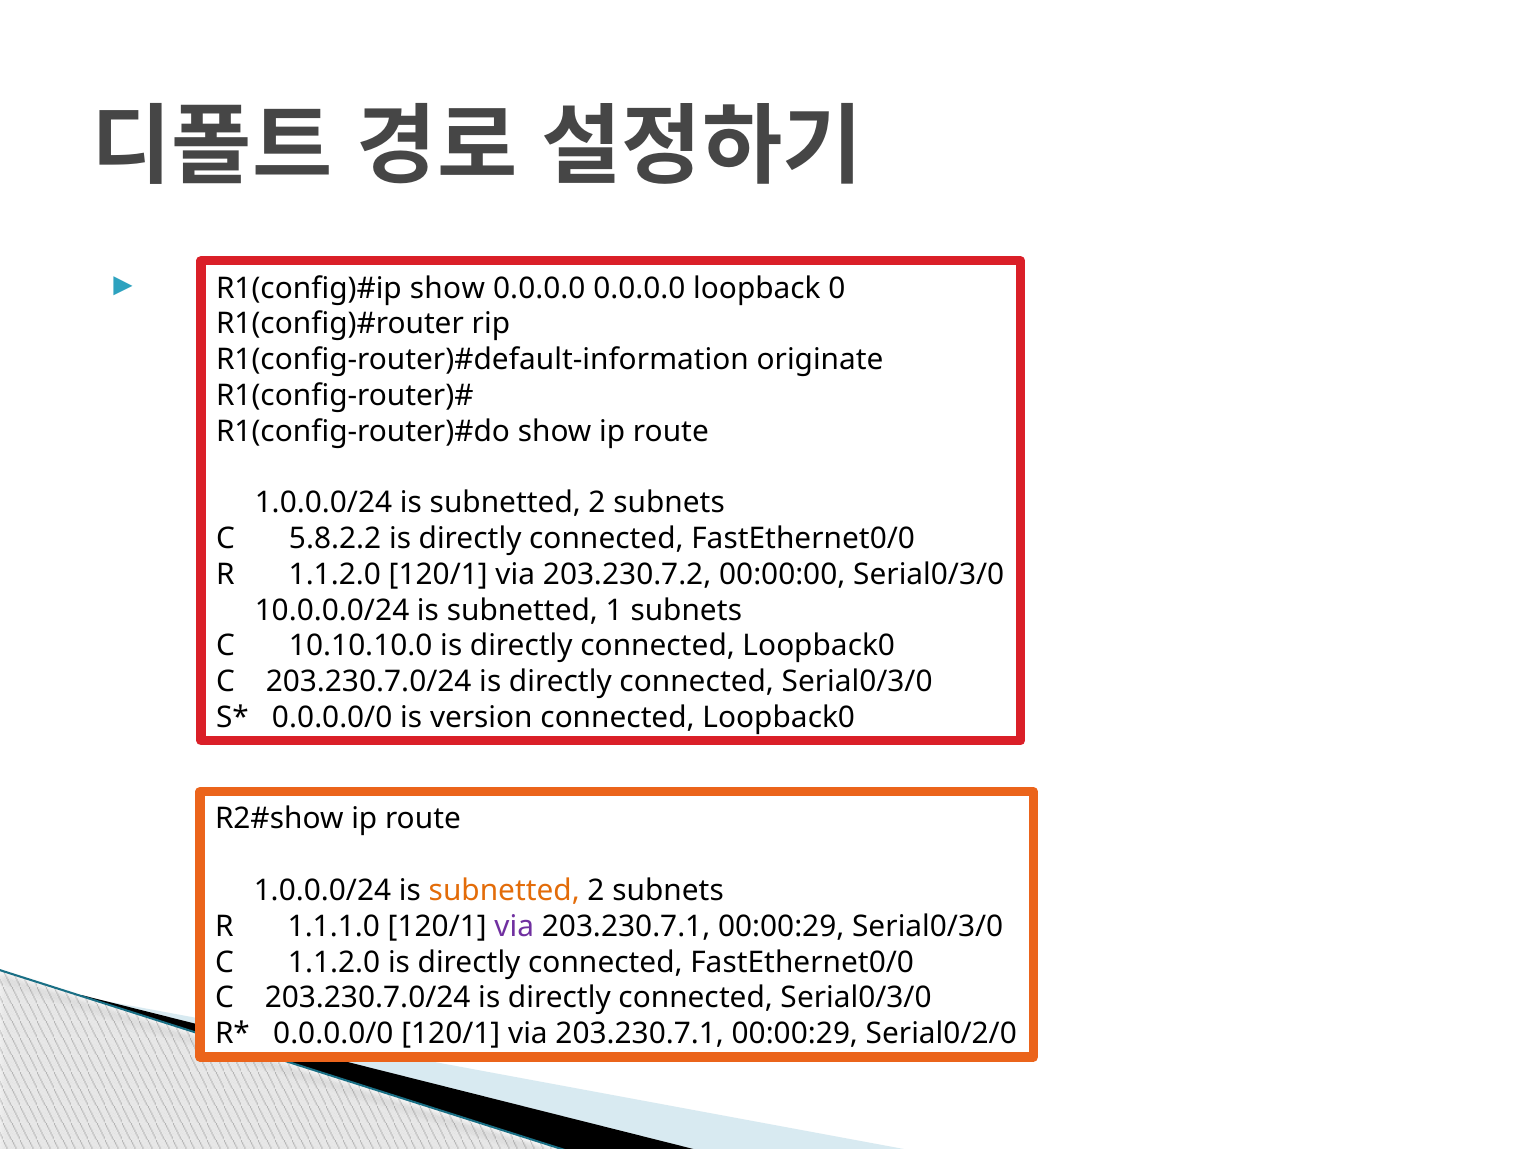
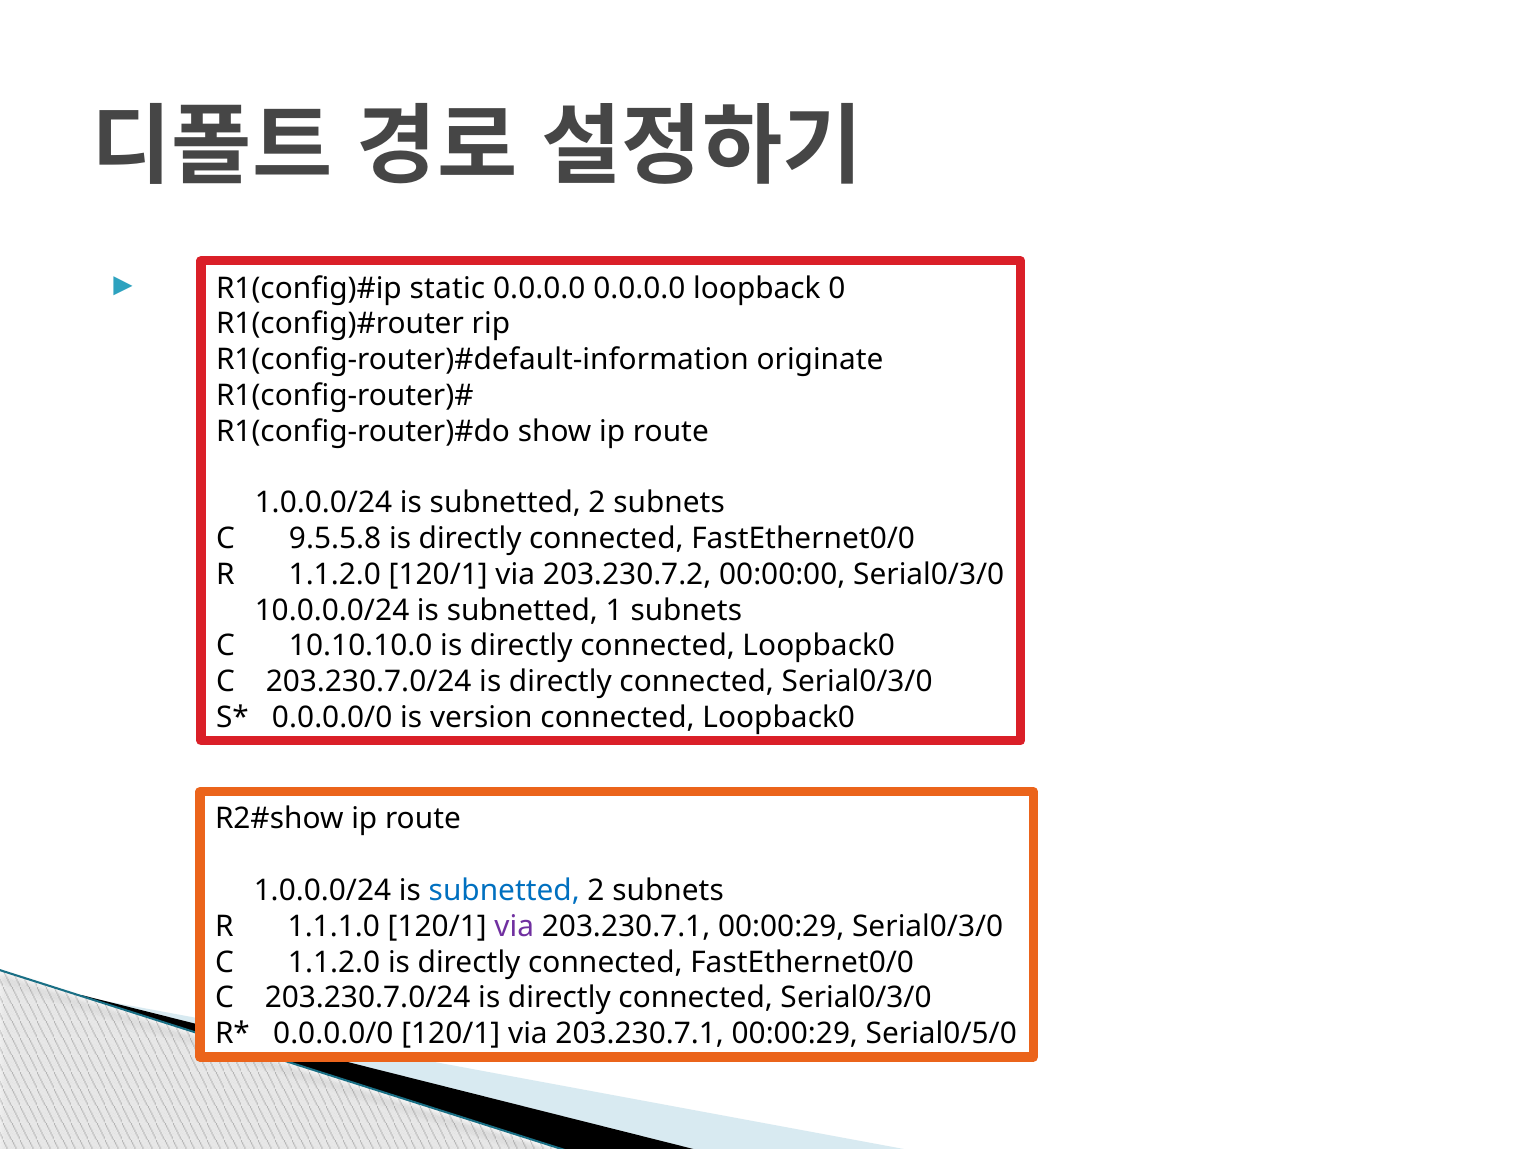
show: show -> static (447, 288)
5.8.2.2: 5.8.2.2 -> 9.5.5.8 (335, 539)
subnetted colour: orange -> blue (504, 891)
Serial0/2/0: Serial0/2/0 -> Serial0/5/0 (941, 1034)
